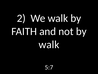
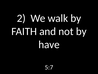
walk: walk -> have (49, 44)
